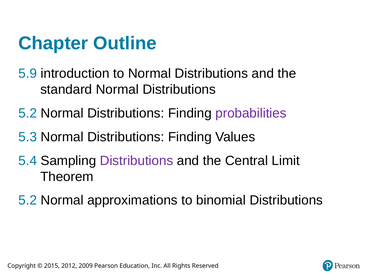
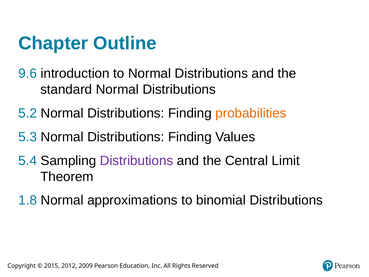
5.9: 5.9 -> 9.6 (28, 74)
probabilities colour: purple -> orange (251, 113)
5.2: 5.2 -> 1.8 (28, 200)
